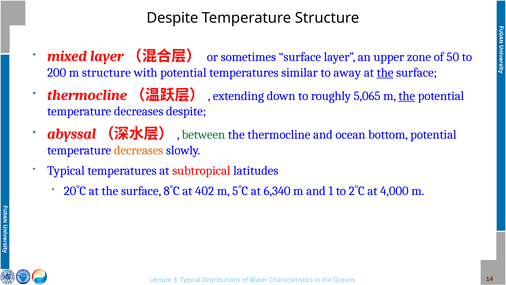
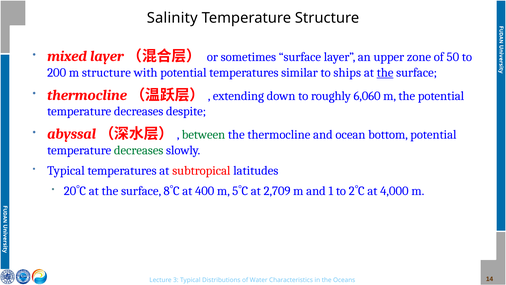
Despite: Despite -> Salinity (172, 18)
away: away -> ships (347, 73)
5,065: 5,065 -> 6,060 (367, 96)
the underline: present -> none (407, 96)
decreases colour: orange -> green (139, 150)
402: 402 -> 400 (205, 191)
6,340: 6,340 -> 2,709 (277, 191)
